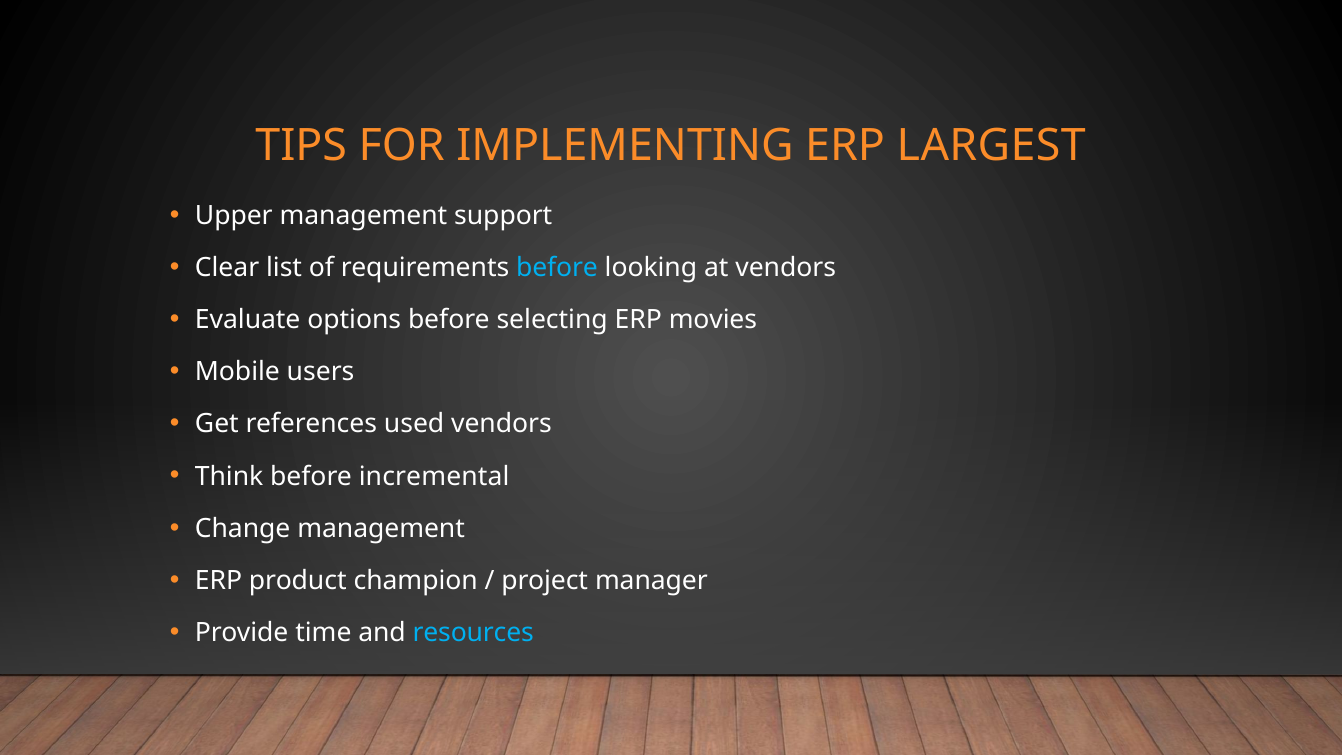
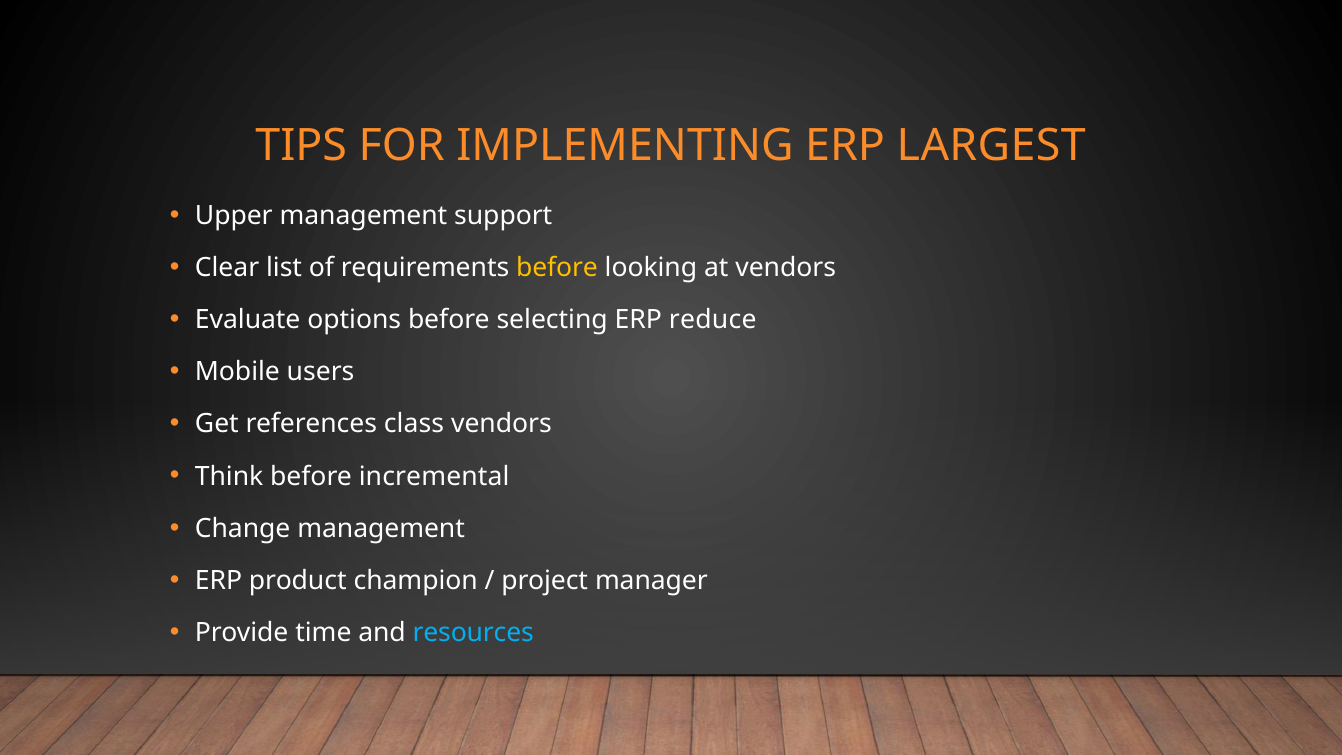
before colour: light blue -> yellow (557, 267)
movies: movies -> reduce (713, 320)
used: used -> class (414, 424)
